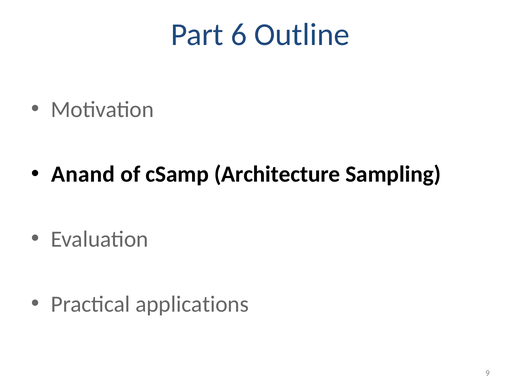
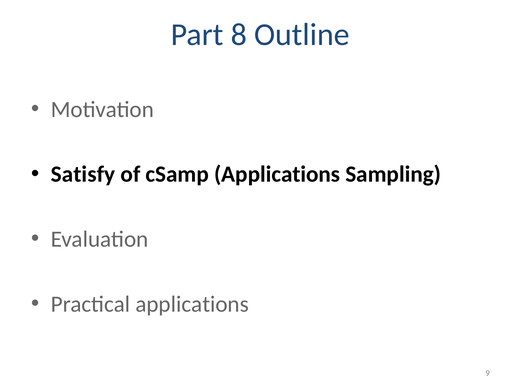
6: 6 -> 8 (239, 35)
Anand: Anand -> Satisfy (83, 174)
cSamp Architecture: Architecture -> Applications (277, 174)
